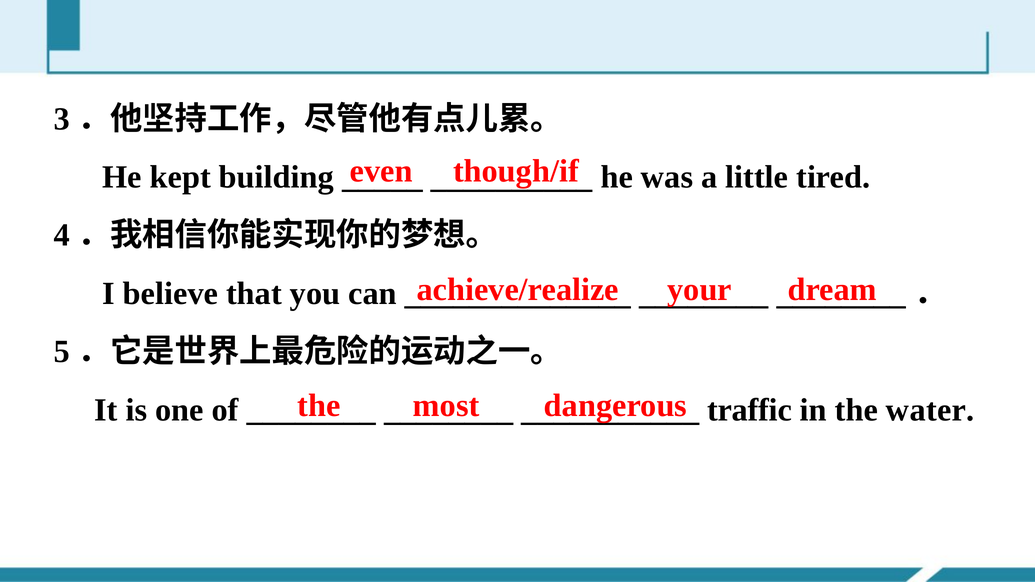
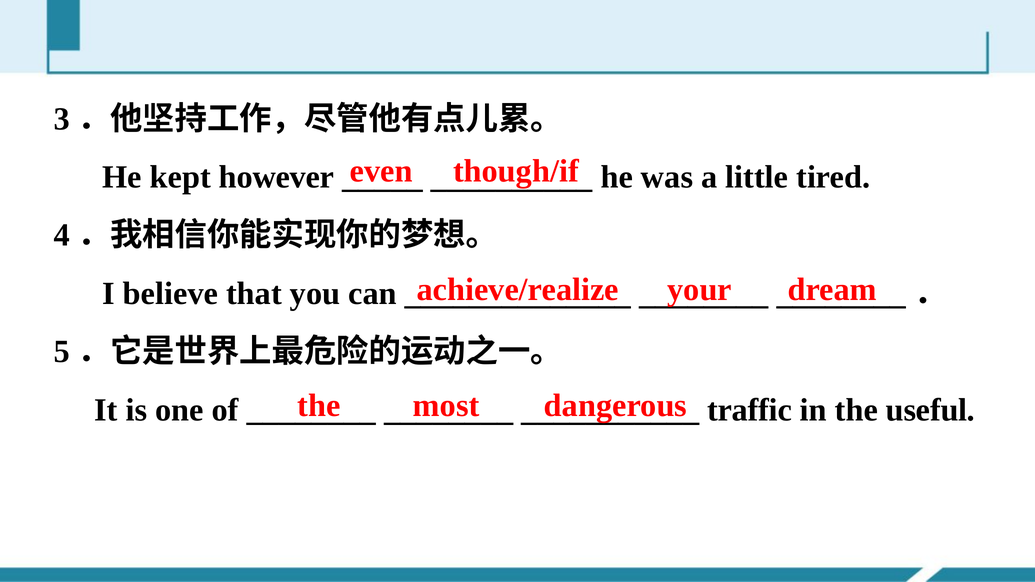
building: building -> however (277, 177)
water: water -> useful (931, 410)
